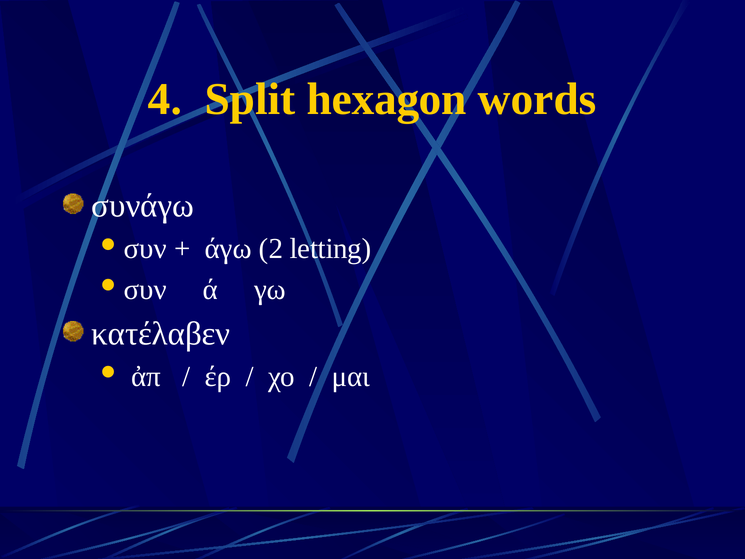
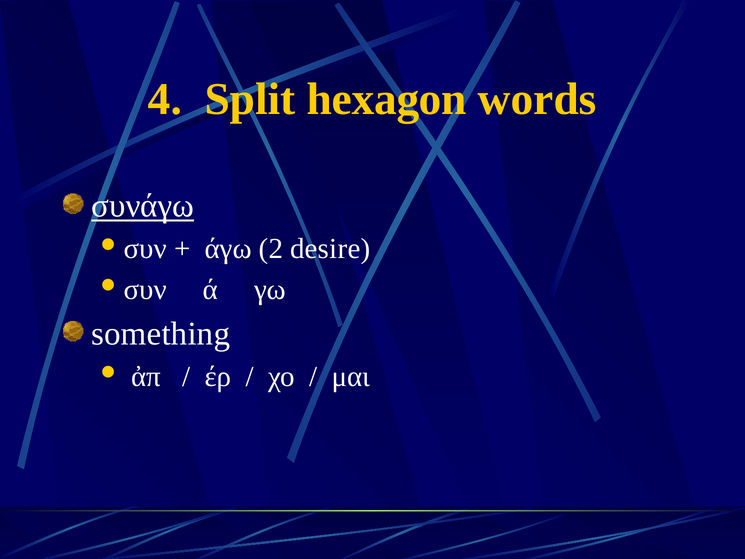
συνάγω underline: none -> present (143, 206)
letting: letting -> desire (330, 249)
κατέλαβεν: κατέλαβεν -> something (161, 334)
